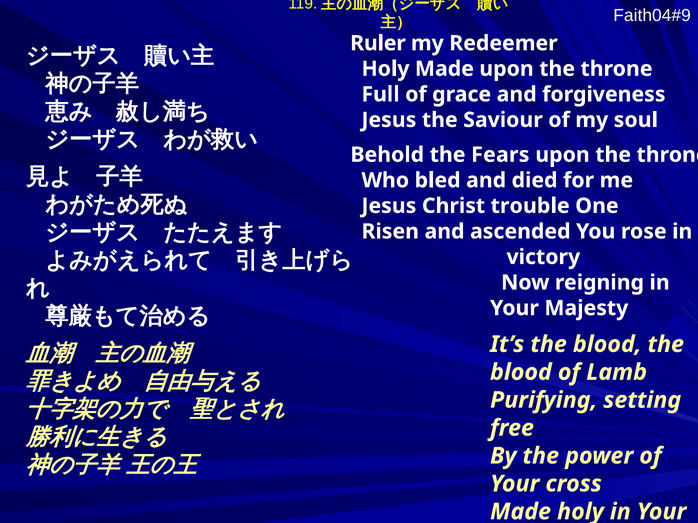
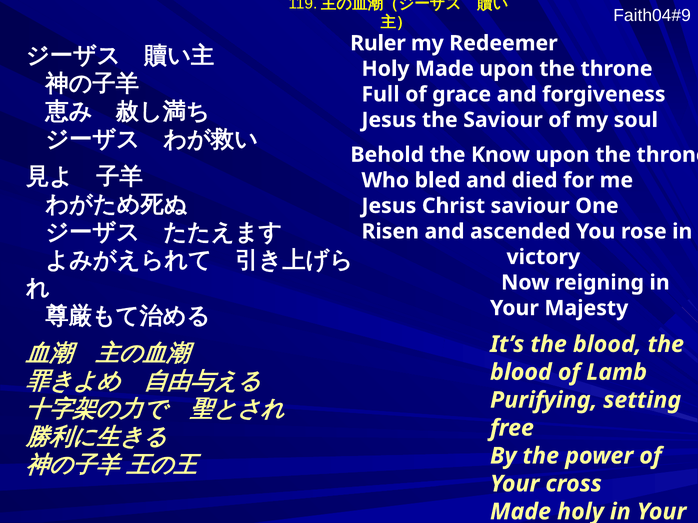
Fears: Fears -> Know (501, 155)
Christ trouble: trouble -> saviour (530, 206)
